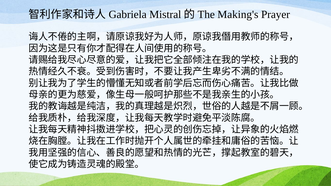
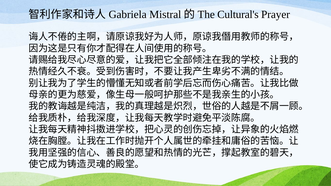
Making's: Making's -> Cultural's (238, 15)
